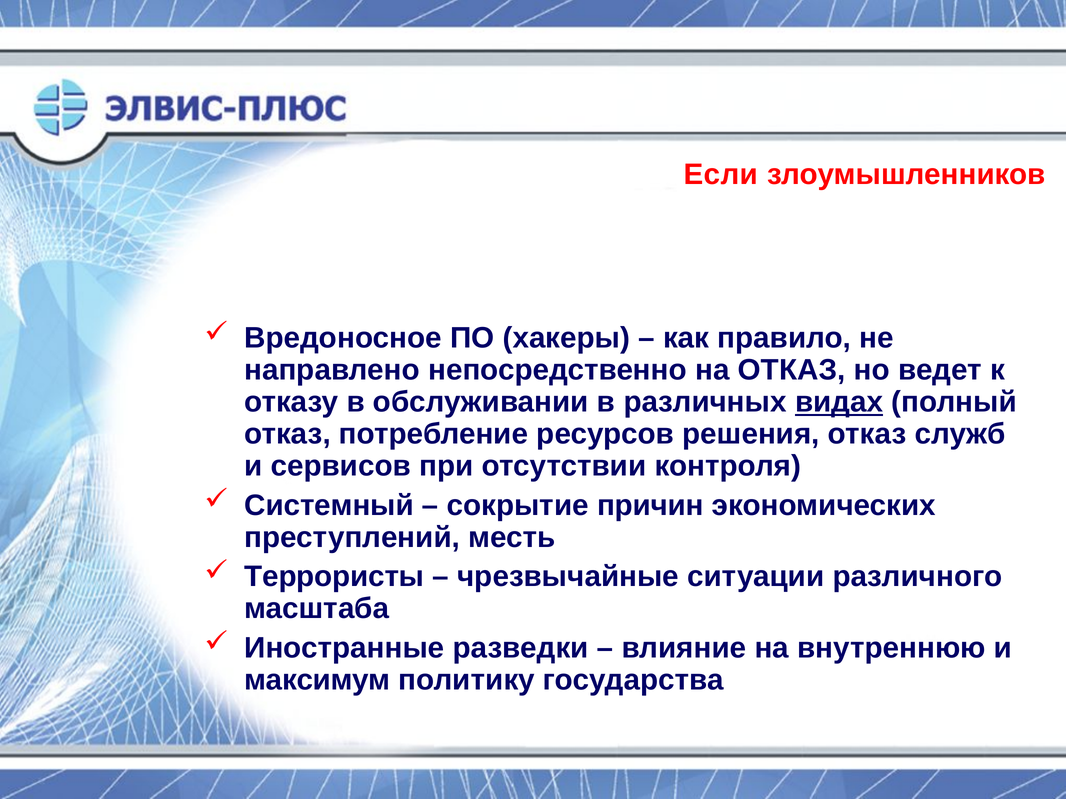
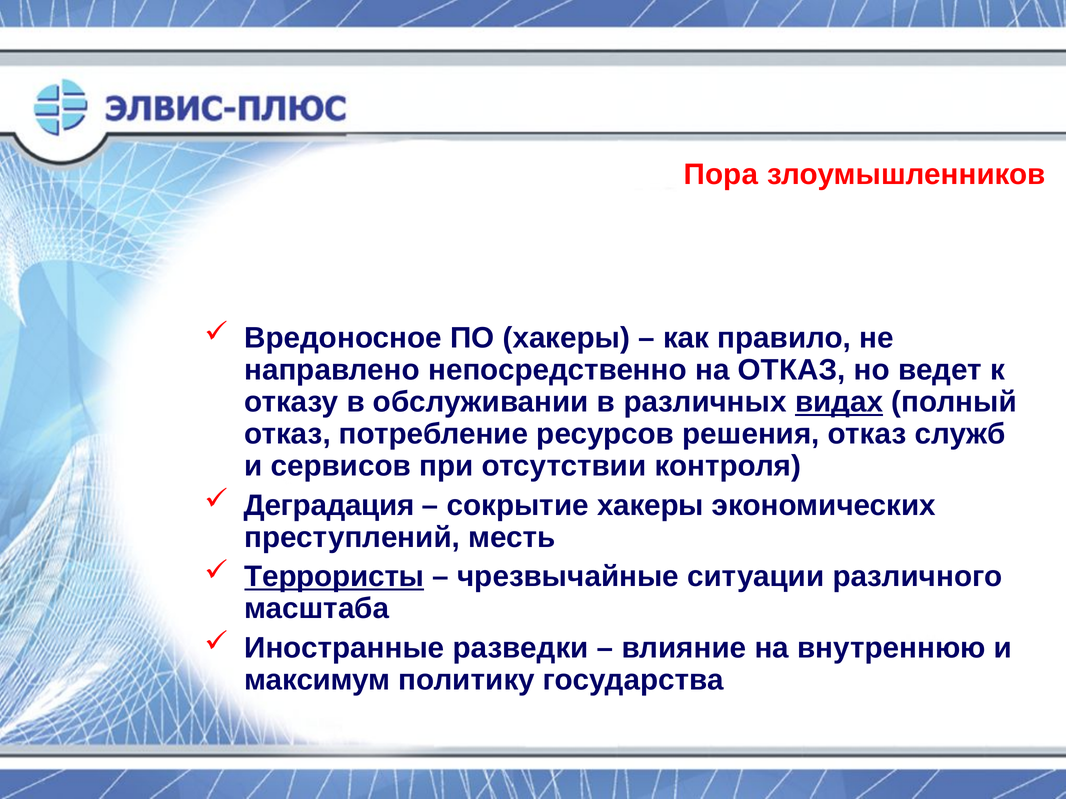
Если: Если -> Пора (721, 174)
Системный: Системный -> Деградация (329, 506)
сокрытие причин: причин -> хакеры (650, 506)
Террористы underline: none -> present (334, 577)
